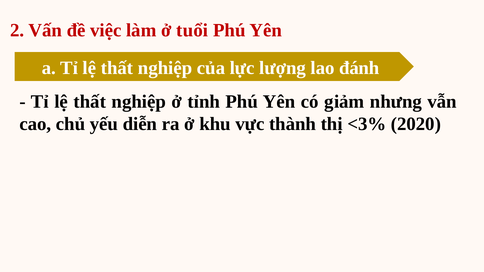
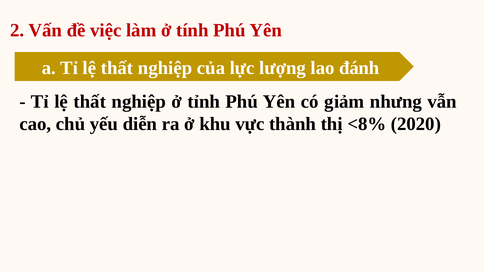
tuổi: tuổi -> tính (192, 30)
<3%: <3% -> <8% (367, 124)
